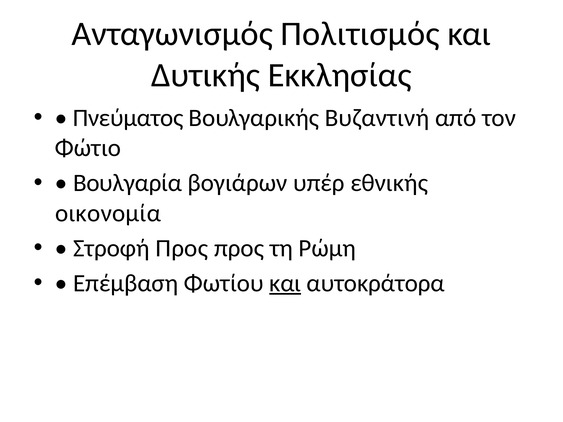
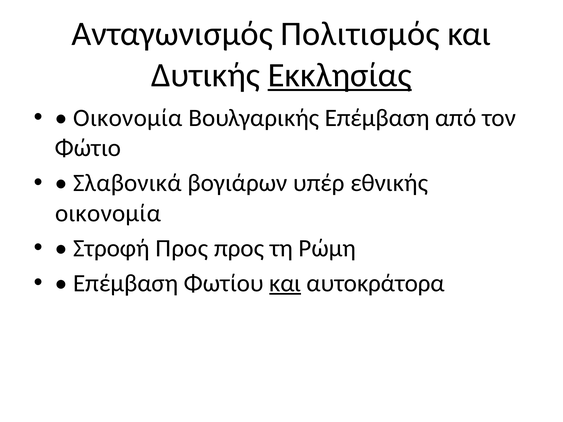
Εκκλησίας underline: none -> present (340, 75)
Πνεύματος: Πνεύματος -> Οικονομία (128, 118)
Βουλγαρικής Βυζαντινή: Βυζαντινή -> Επέμβαση (377, 118)
Βουλγαρία: Βουλγαρία -> Σλαβονικά (127, 183)
